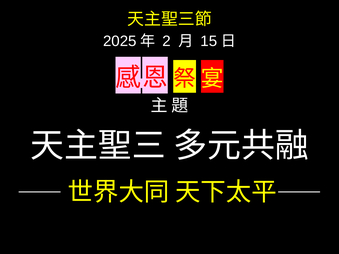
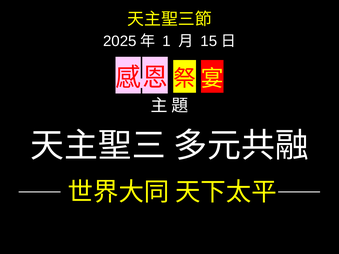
2: 2 -> 1 (166, 41)
